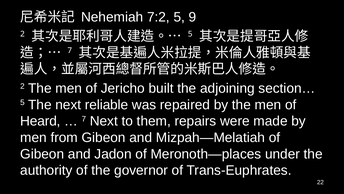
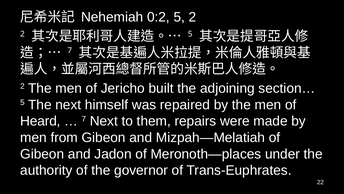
7:2: 7:2 -> 0:2 (158, 17)
5 9: 9 -> 2 (193, 17)
reliable: reliable -> himself (107, 104)
